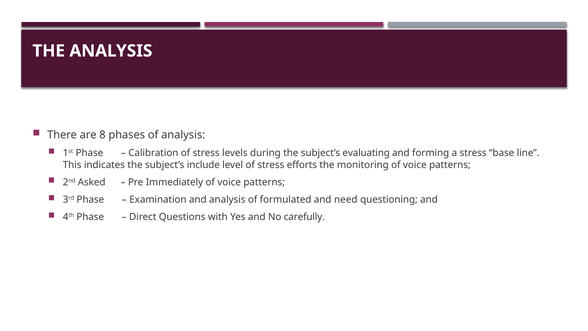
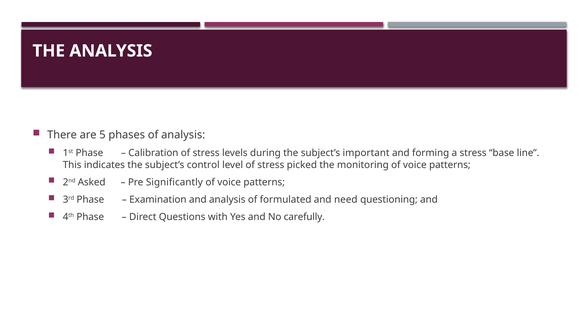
8: 8 -> 5 (102, 135)
evaluating: evaluating -> important (366, 153)
include: include -> control (203, 165)
efforts: efforts -> picked (302, 165)
Immediately: Immediately -> Significantly (174, 182)
